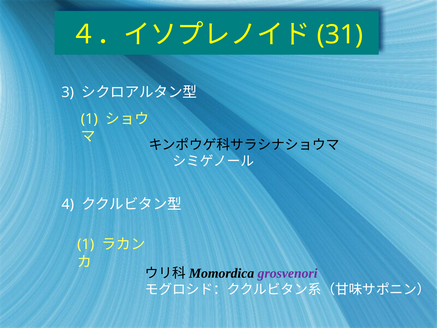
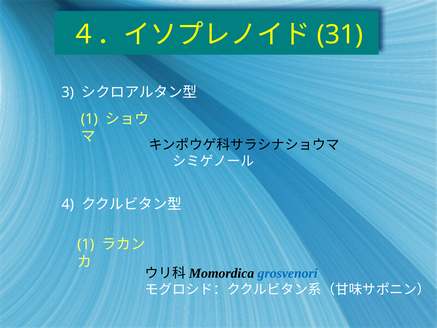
grosvenori colour: purple -> blue (288, 273)
